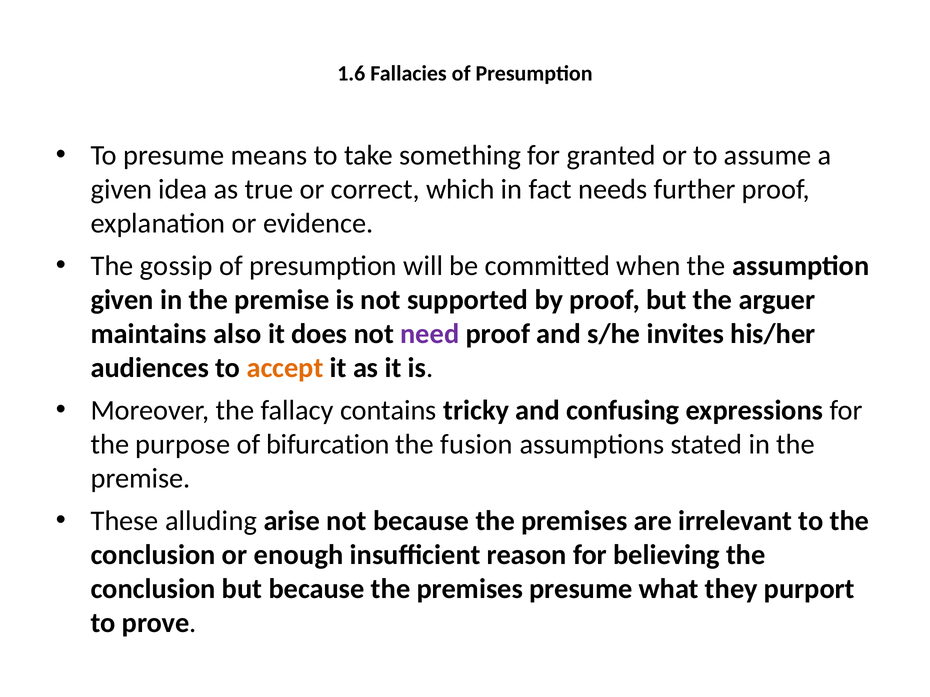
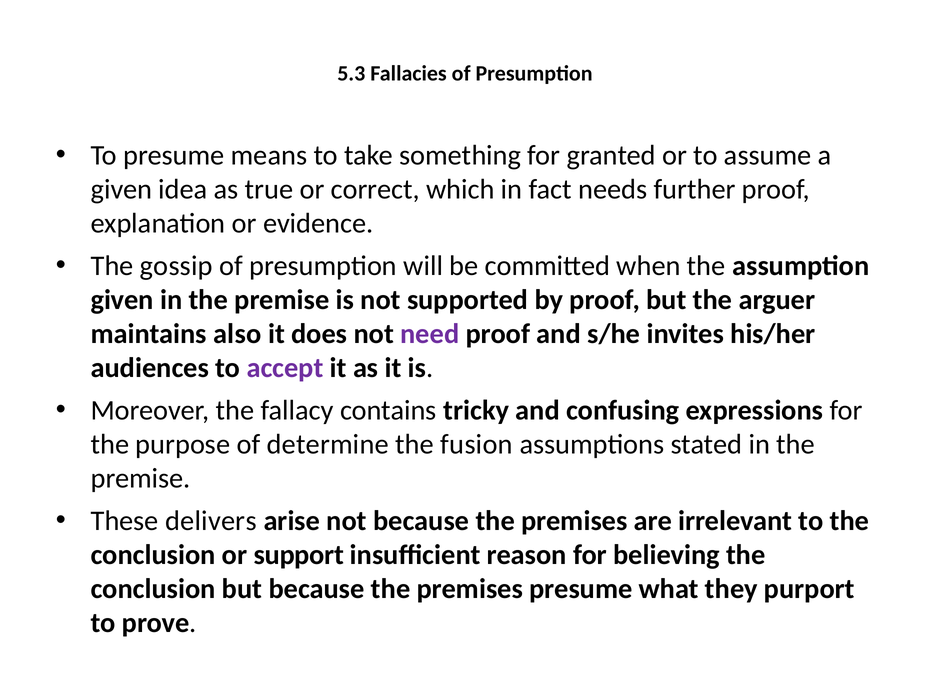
1.6: 1.6 -> 5.3 (351, 74)
accept colour: orange -> purple (285, 368)
bifurcation: bifurcation -> determine (328, 445)
alluding: alluding -> delivers (211, 521)
enough: enough -> support (299, 555)
